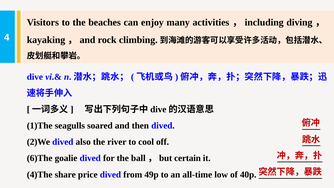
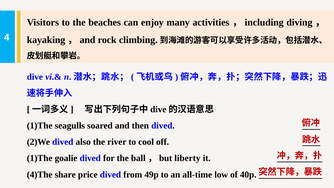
6)The: 6)The -> 1)The (40, 158)
certain: certain -> liberty (187, 158)
